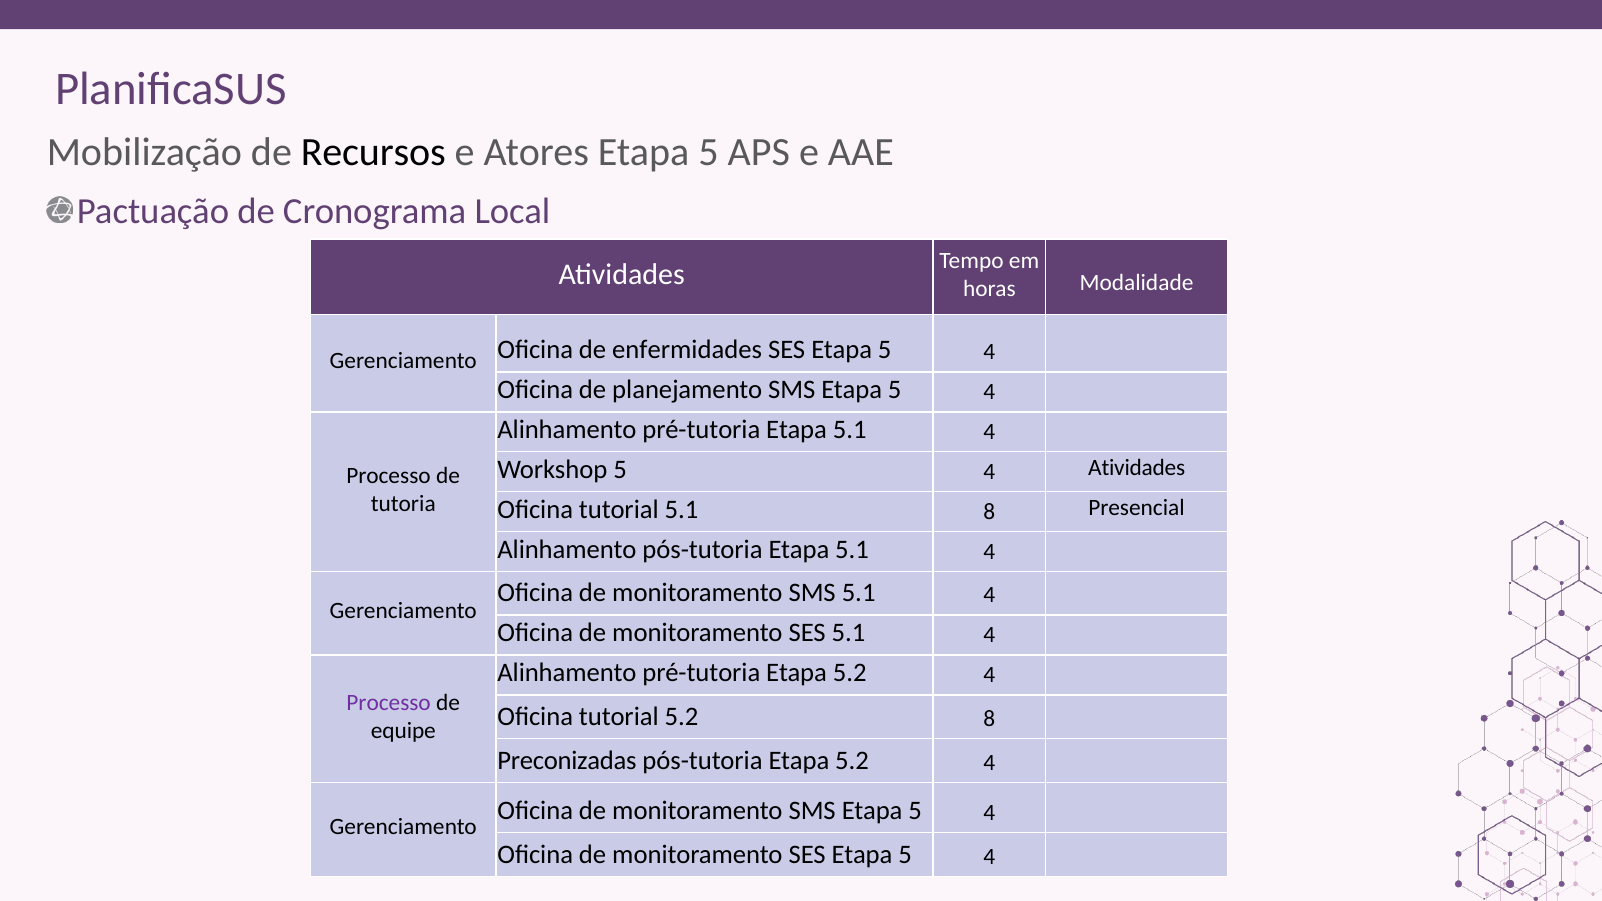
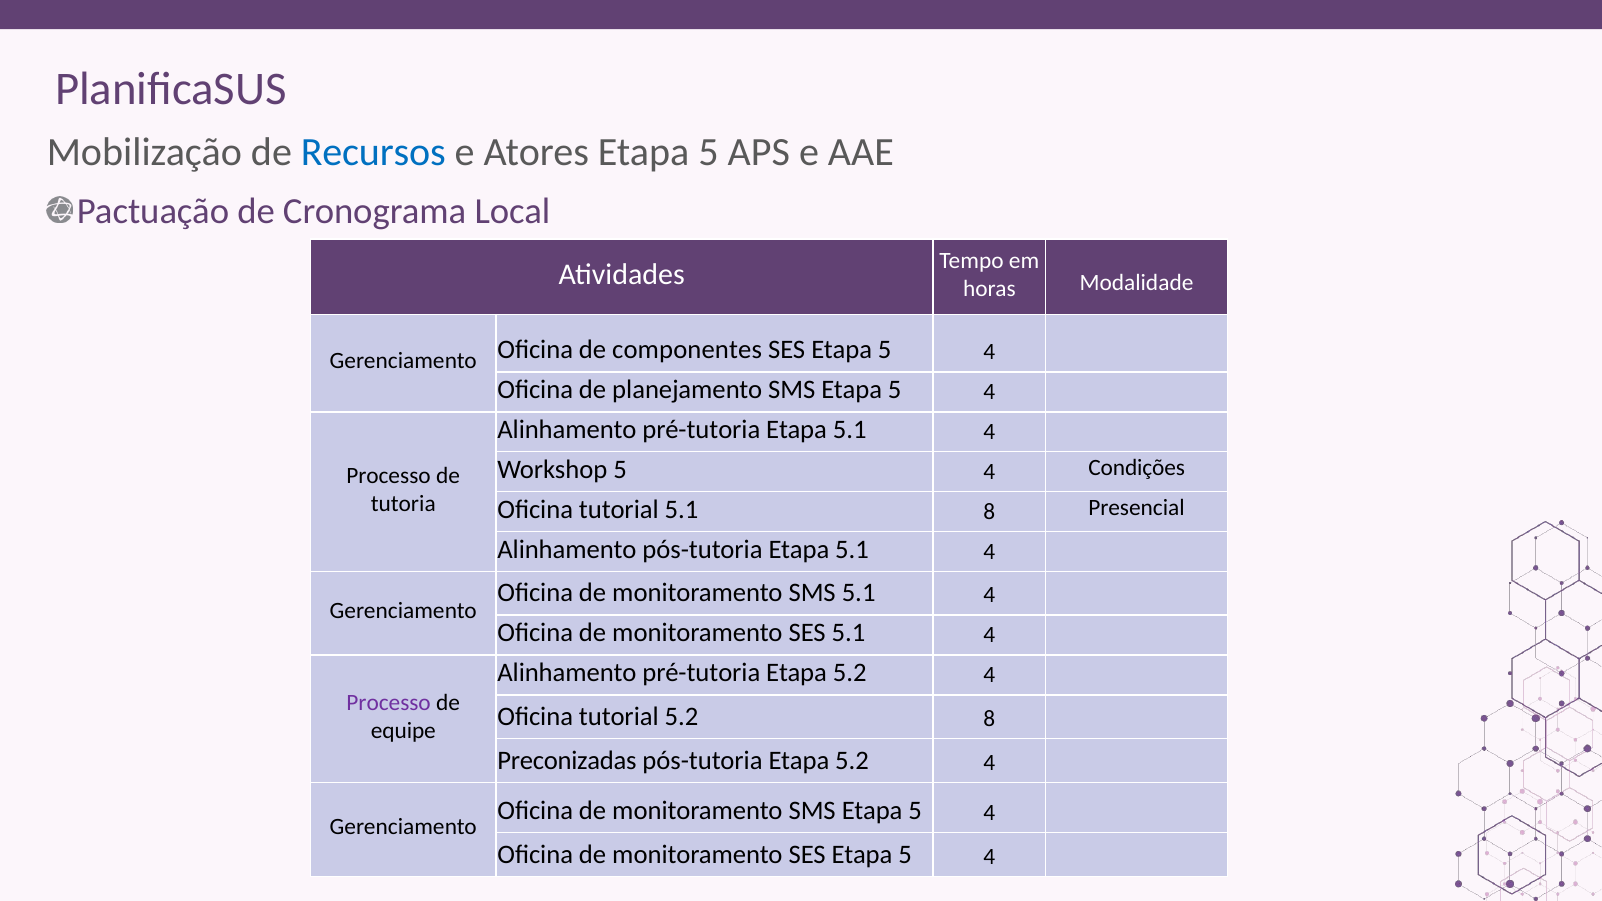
Recursos colour: black -> blue (373, 152)
enfermidades: enfermidades -> componentes (687, 350)
4 Atividades: Atividades -> Condições (1137, 468)
